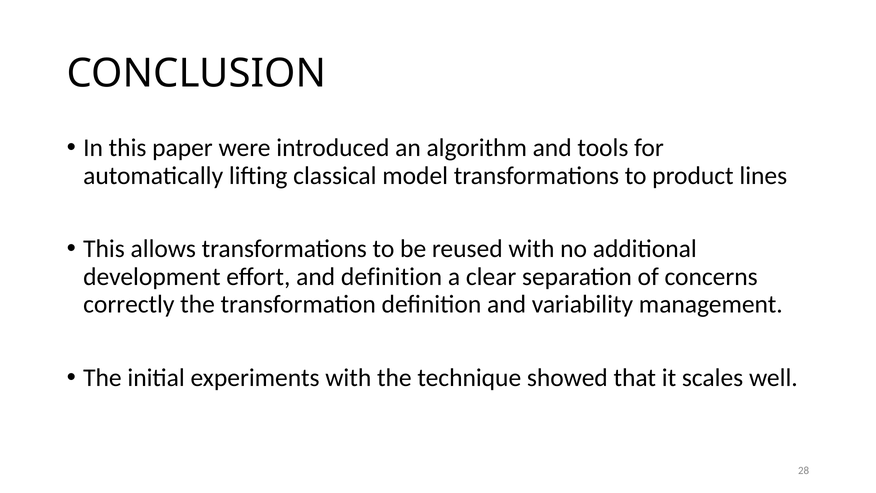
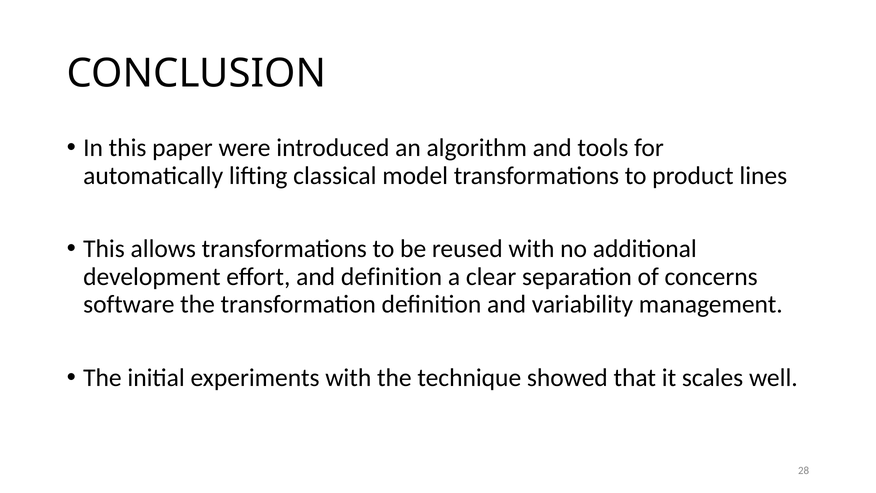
correctly: correctly -> software (129, 304)
